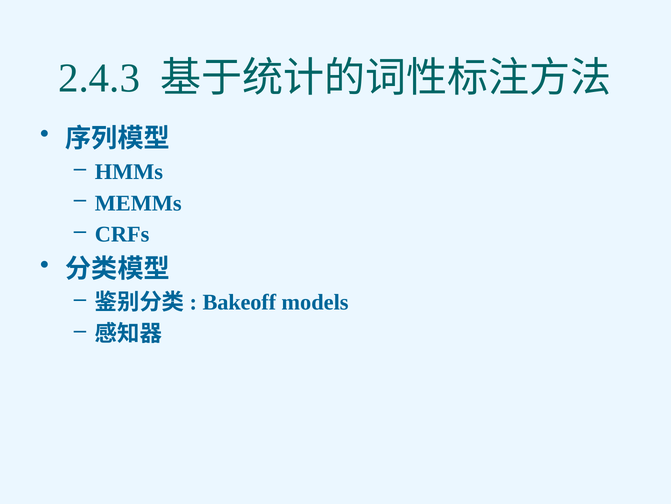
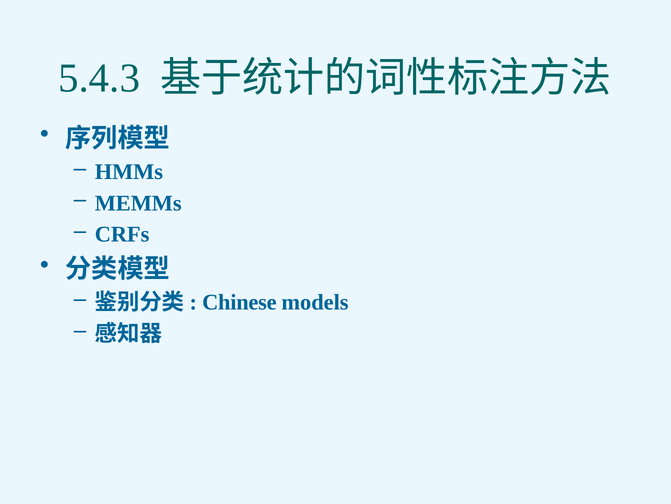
2.4.3: 2.4.3 -> 5.4.3 (99, 78)
Bakeoff: Bakeoff -> Chinese (239, 302)
